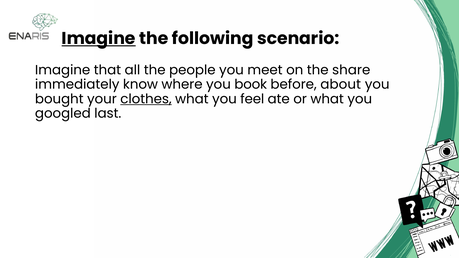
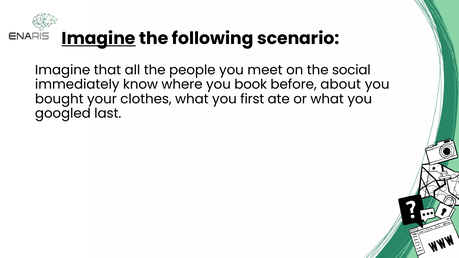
share: share -> social (351, 70)
clothes underline: present -> none (146, 99)
feel: feel -> first (252, 99)
